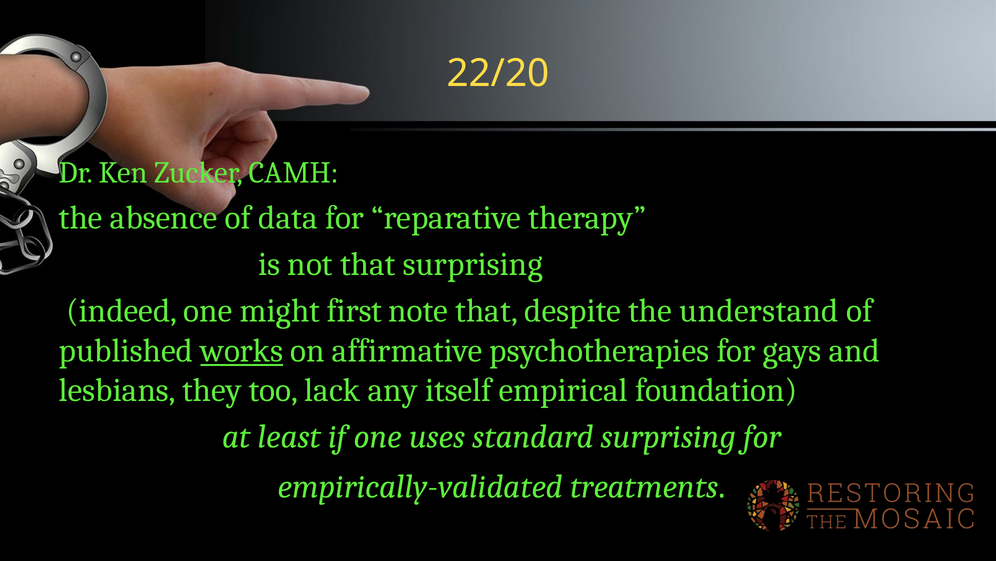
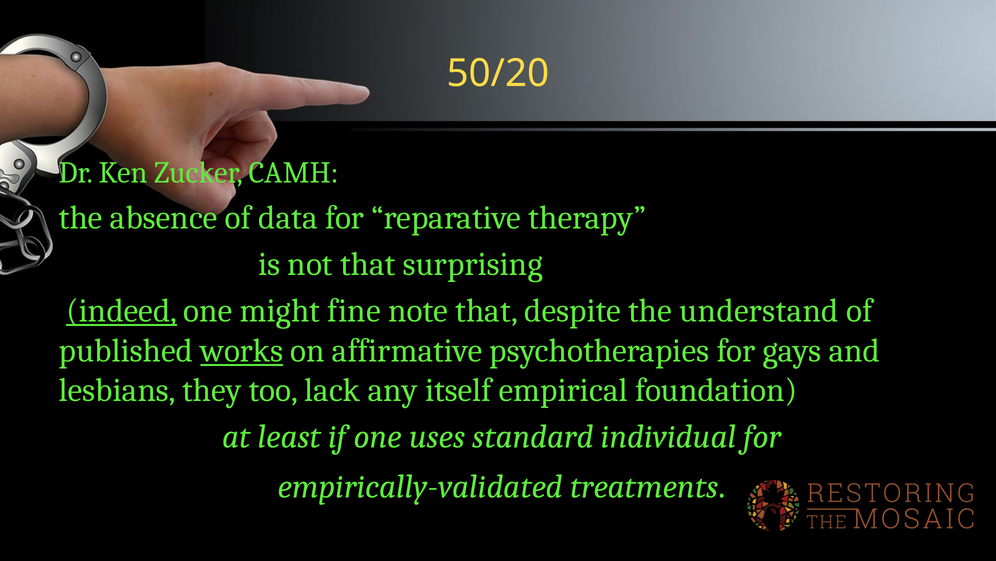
22/20: 22/20 -> 50/20 (498, 74)
indeed underline: none -> present (122, 310)
first: first -> fine (354, 310)
standard surprising: surprising -> individual (669, 436)
